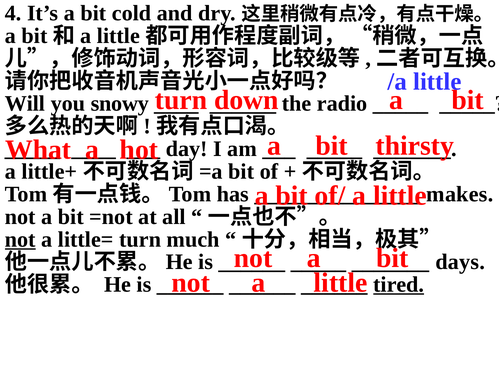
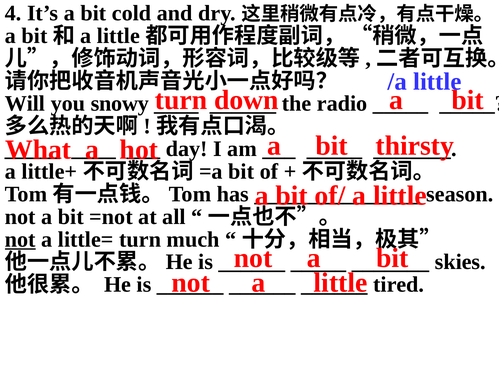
makes: makes -> season (460, 194)
days: days -> skies (460, 262)
tired underline: present -> none (399, 285)
